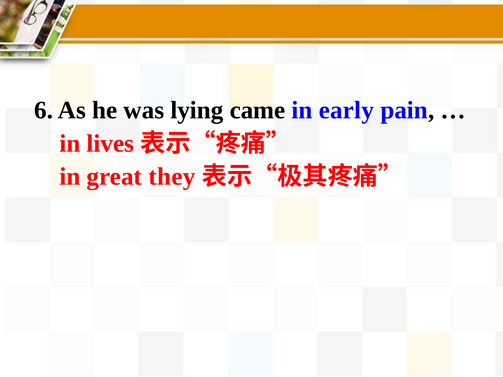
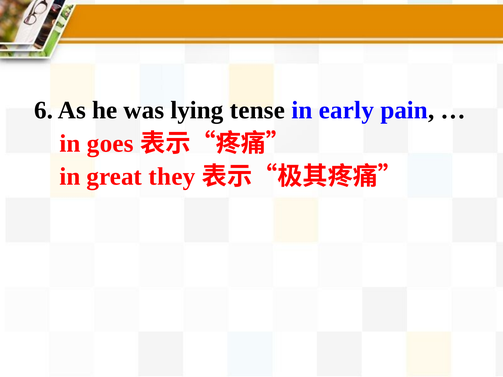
came: came -> tense (257, 110)
lives: lives -> goes (110, 144)
